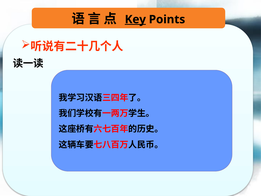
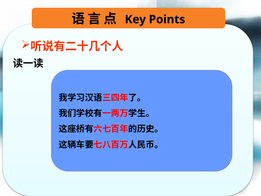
Key underline: present -> none (135, 19)
